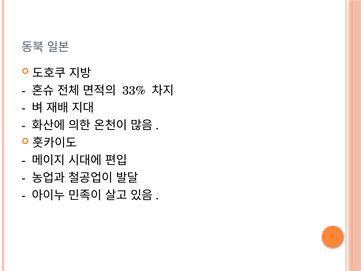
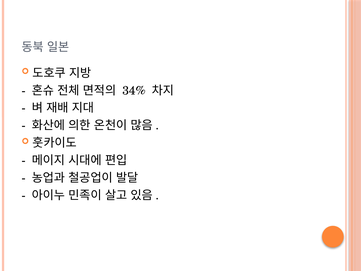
33%: 33% -> 34% (134, 90)
